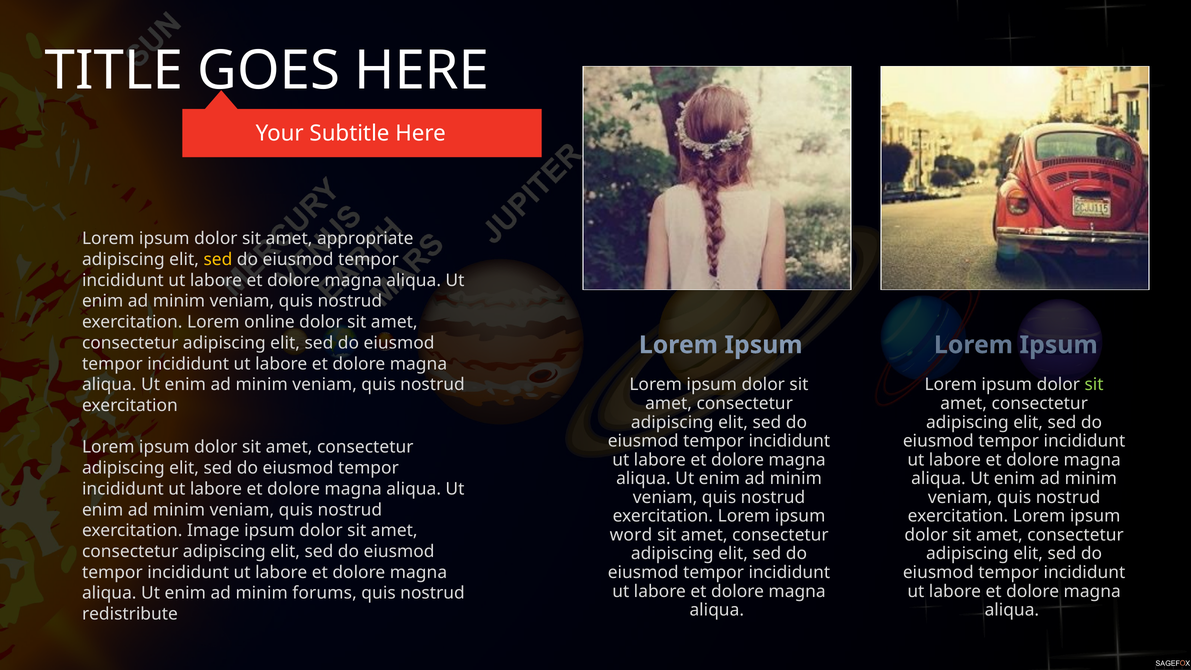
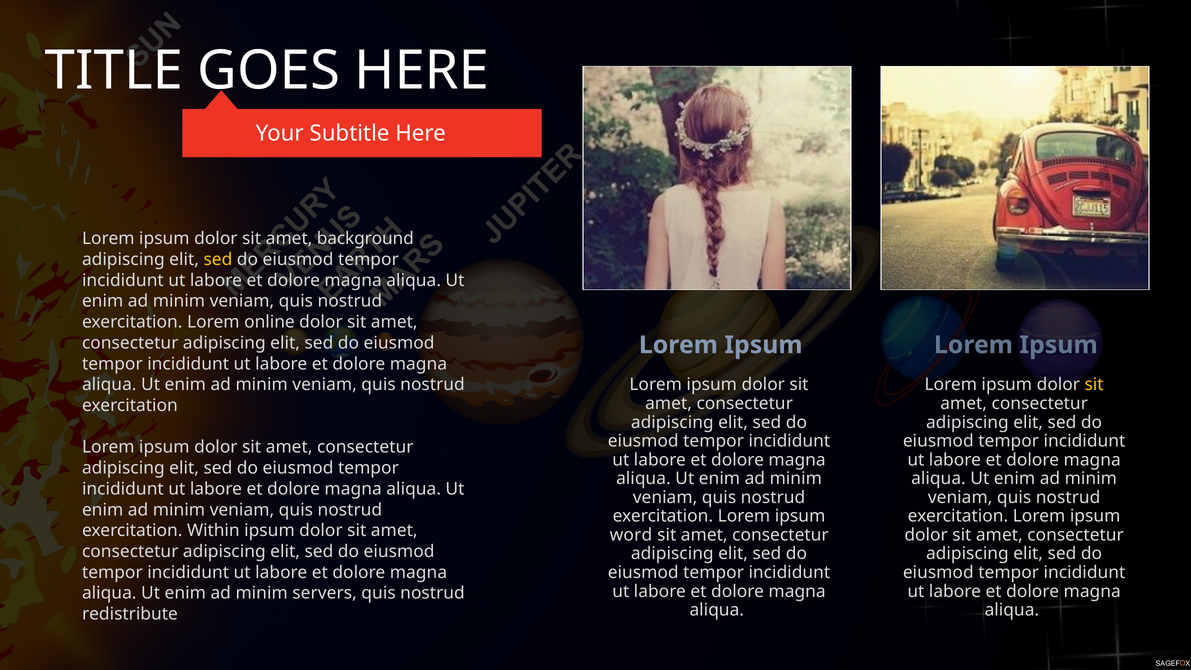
appropriate: appropriate -> background (365, 239)
sit colour: light green -> yellow (1094, 385)
Image: Image -> Within (213, 531)
forums: forums -> servers (325, 593)
